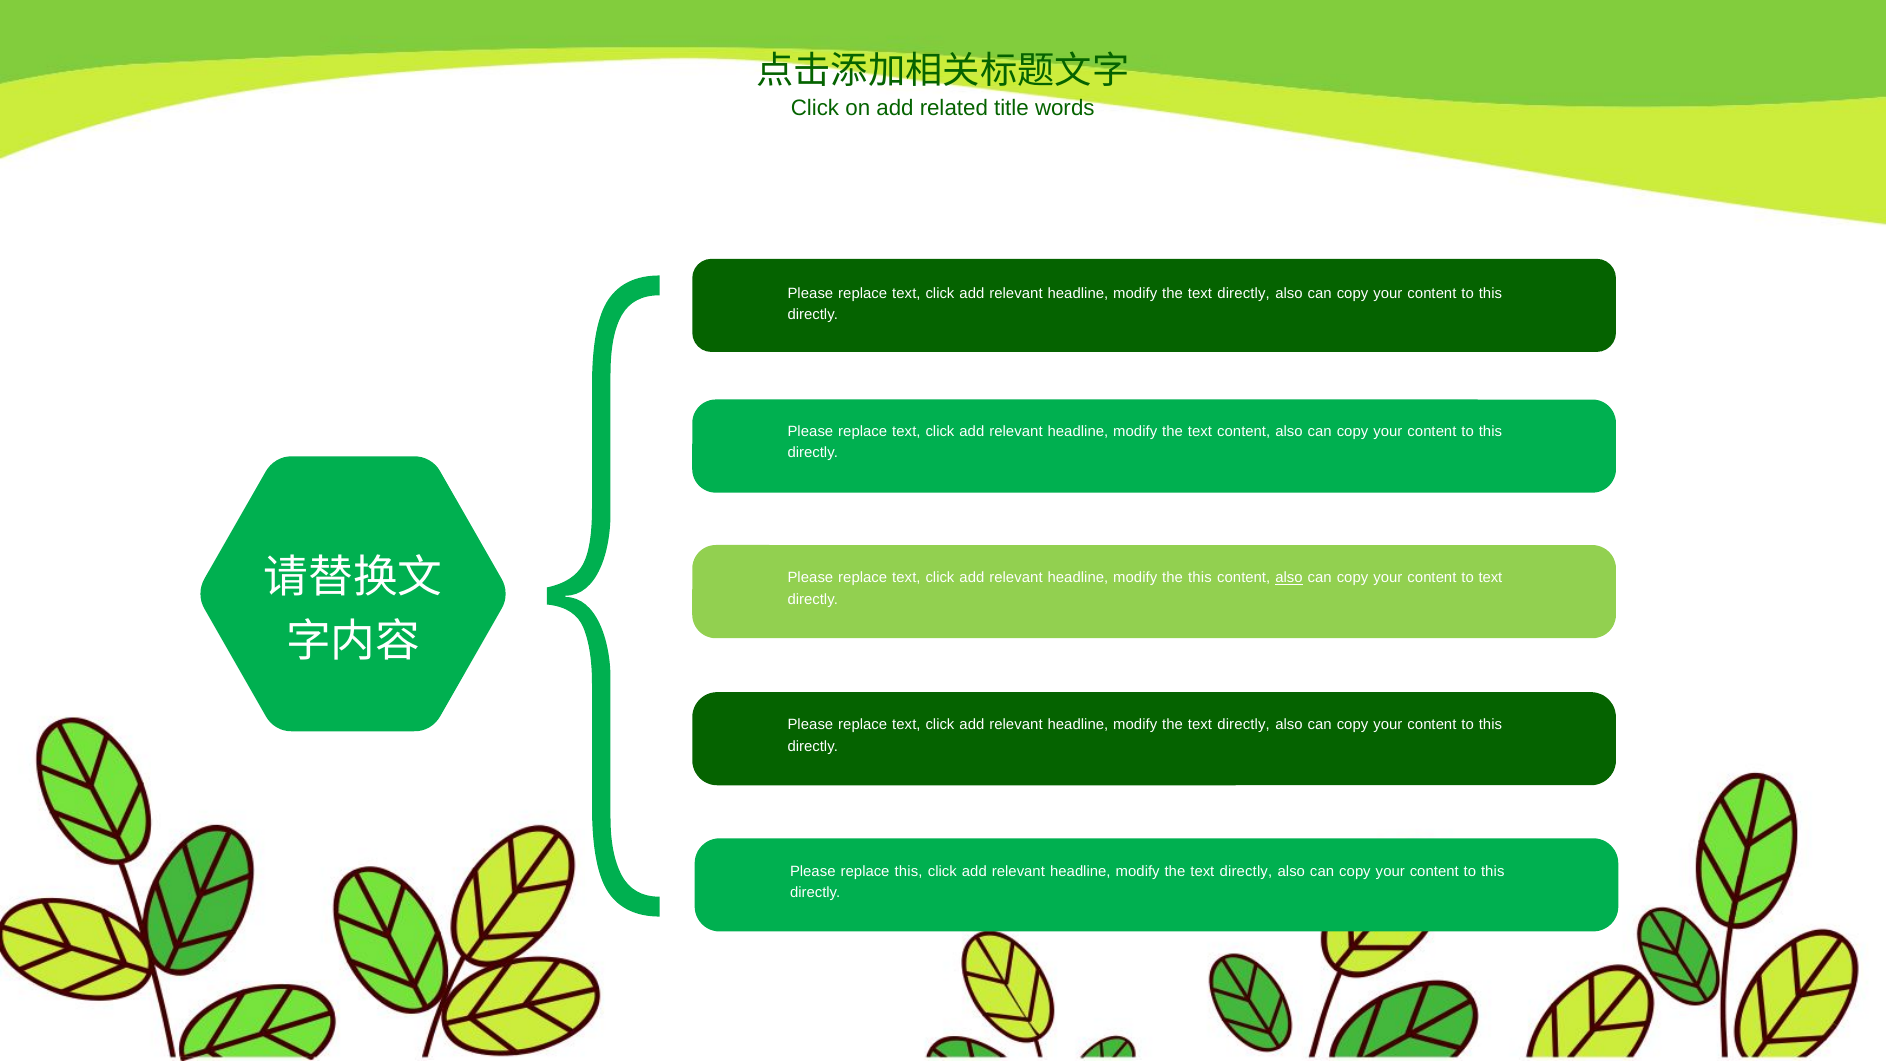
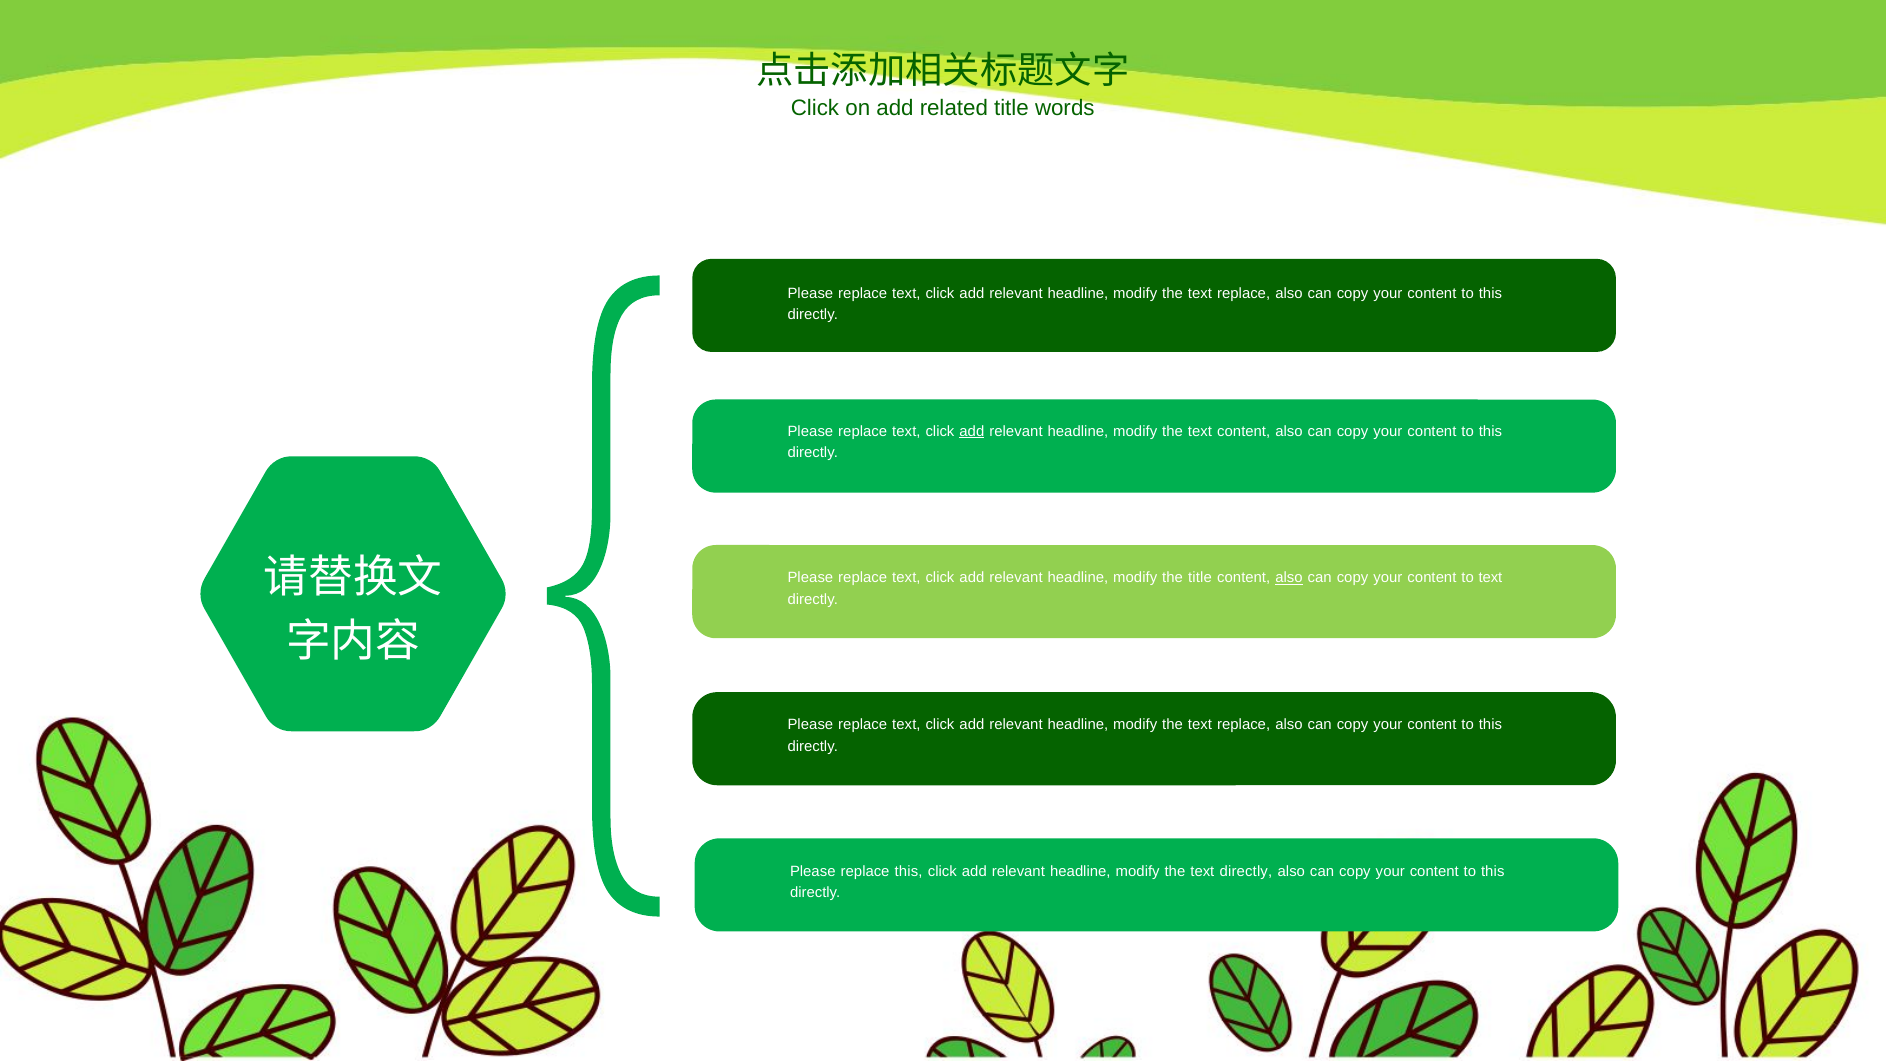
directly: directly -> replace (1244, 293)
add underline: none -> present (972, 431)
the this: this -> title (1200, 578)
directly: directly -> replace (1244, 725)
